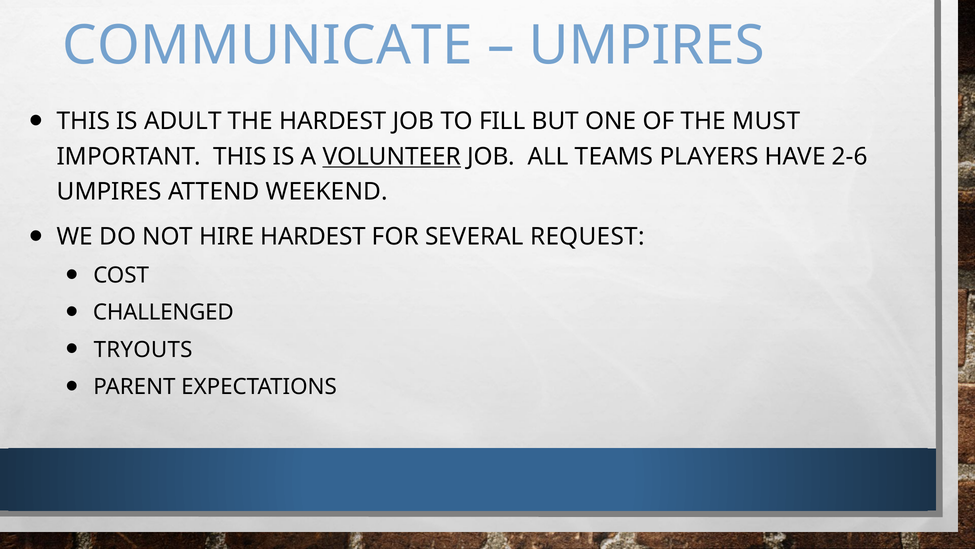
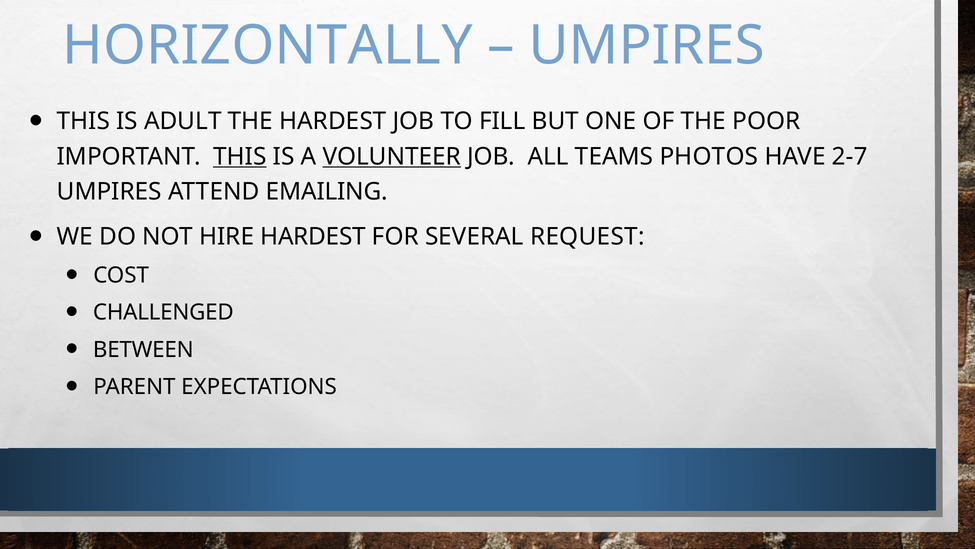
COMMUNICATE: COMMUNICATE -> HORIZONTALLY (267, 46)
MUST: MUST -> POOR (766, 121)
THIS underline: none -> present (240, 156)
PLAYERS: PLAYERS -> PHOTOS (709, 156)
2-6: 2-6 -> 2-7 (850, 156)
WEEKEND: WEEKEND -> EMAILING (327, 191)
TRYOUTS: TRYOUTS -> BETWEEN (143, 349)
